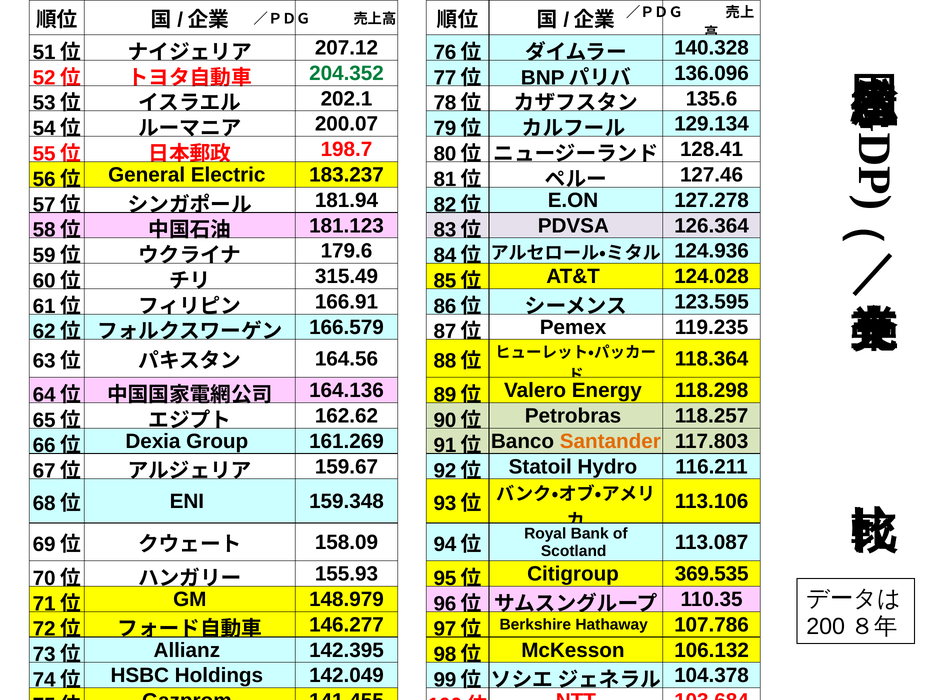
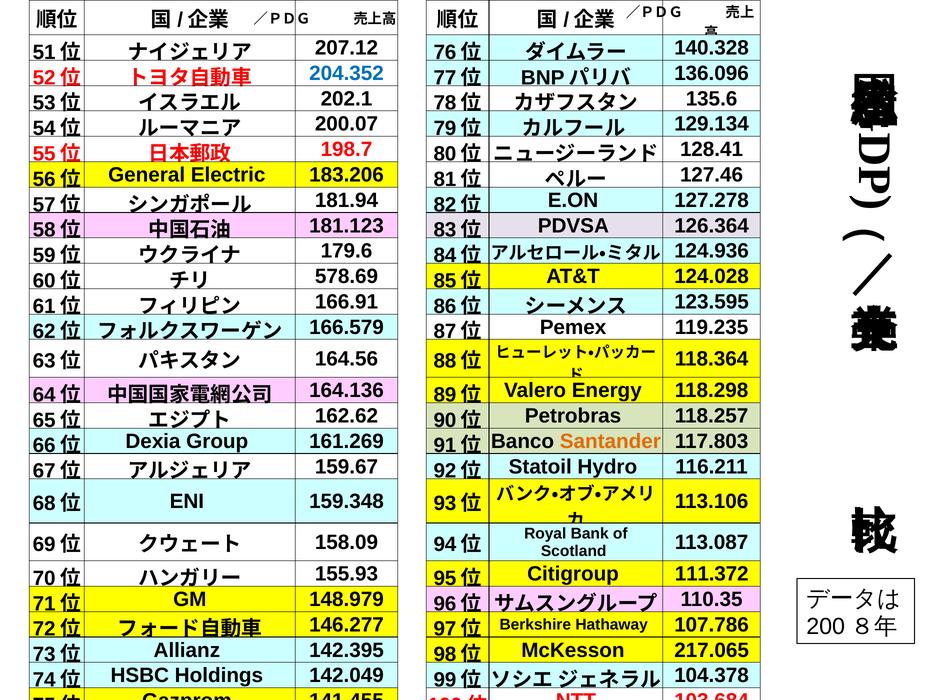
204.352 colour: green -> blue (347, 73)
183.237: 183.237 -> 183.206 (347, 175)
315.49: 315.49 -> 578.69 (347, 276)
369.535: 369.535 -> 111.372 (712, 574)
106.132: 106.132 -> 217.065 (712, 650)
